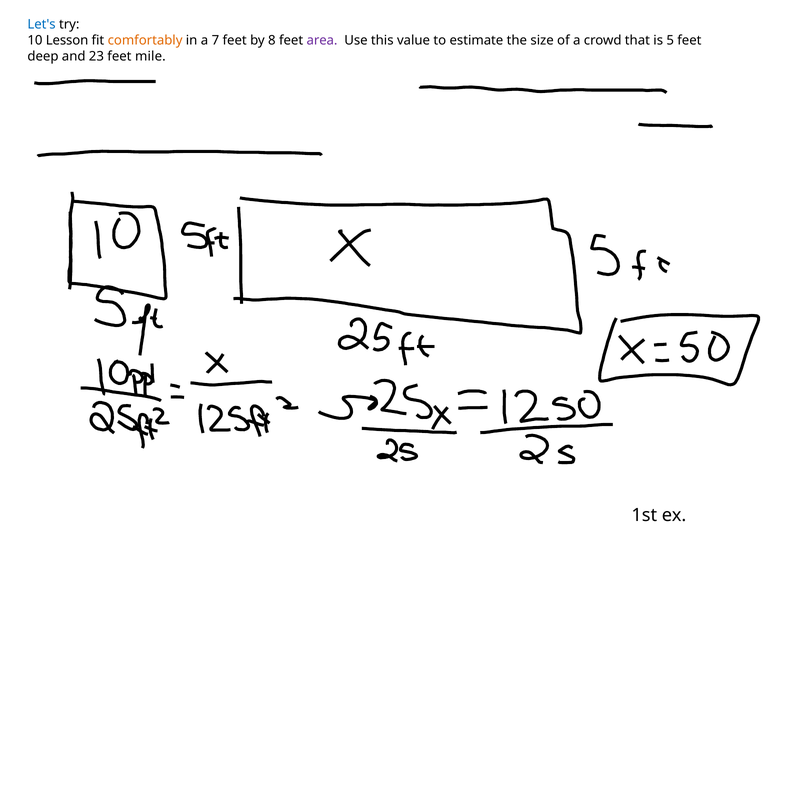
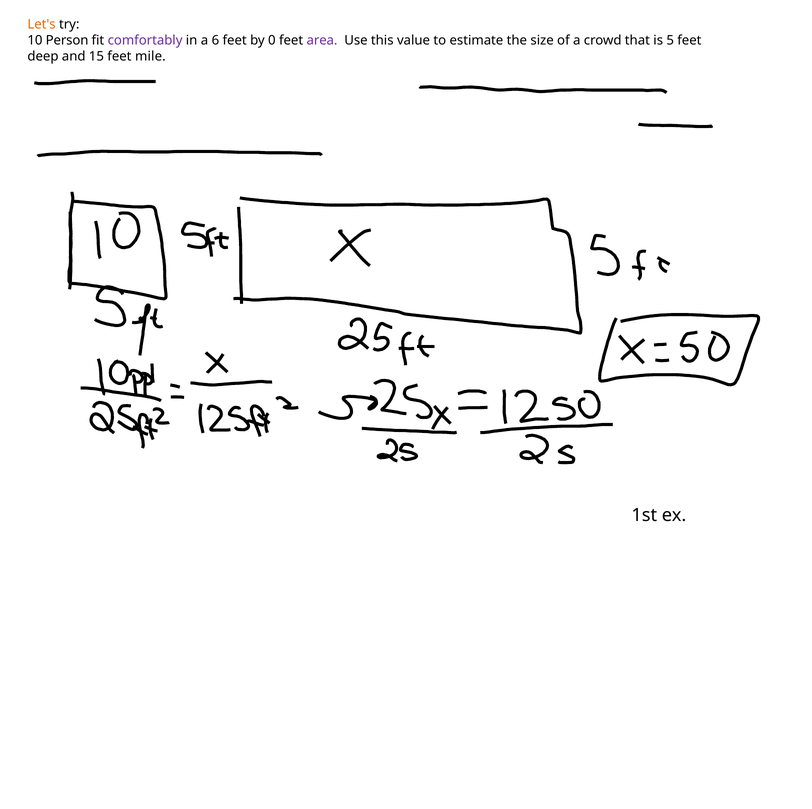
Let's colour: blue -> orange (42, 25)
Lesson: Lesson -> Person (67, 40)
comfortably colour: orange -> purple (145, 40)
7: 7 -> 6 (215, 40)
8: 8 -> 0 (272, 40)
23: 23 -> 15 (96, 56)
